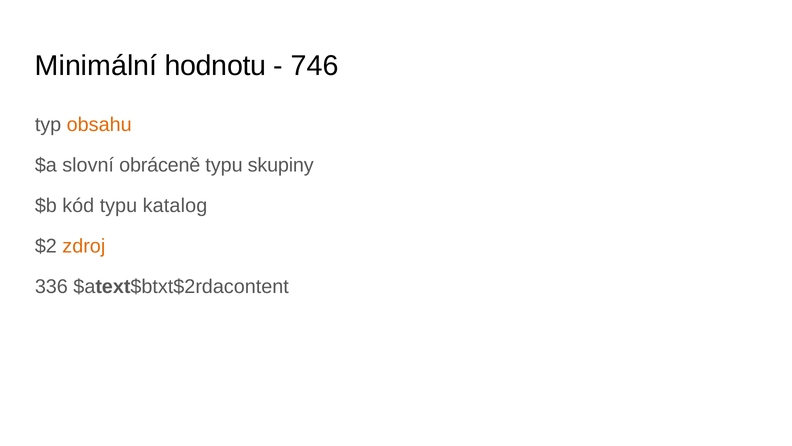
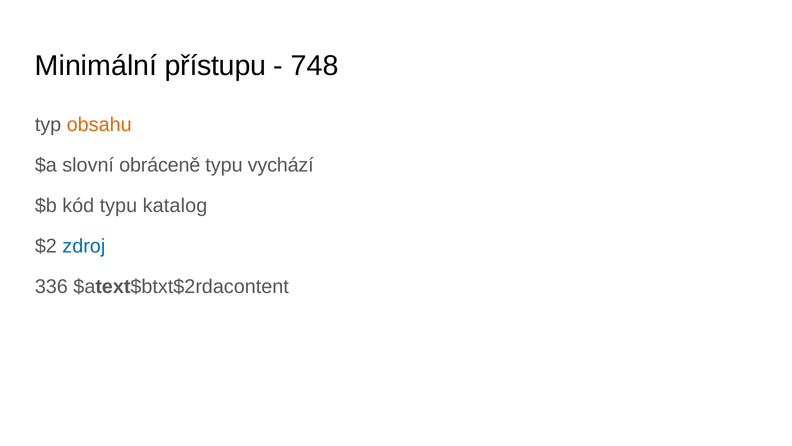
hodnotu: hodnotu -> přístupu (215, 66)
746: 746 -> 748 (315, 66)
skupiny: skupiny -> vychází (281, 165)
zdroj colour: orange -> blue (84, 246)
